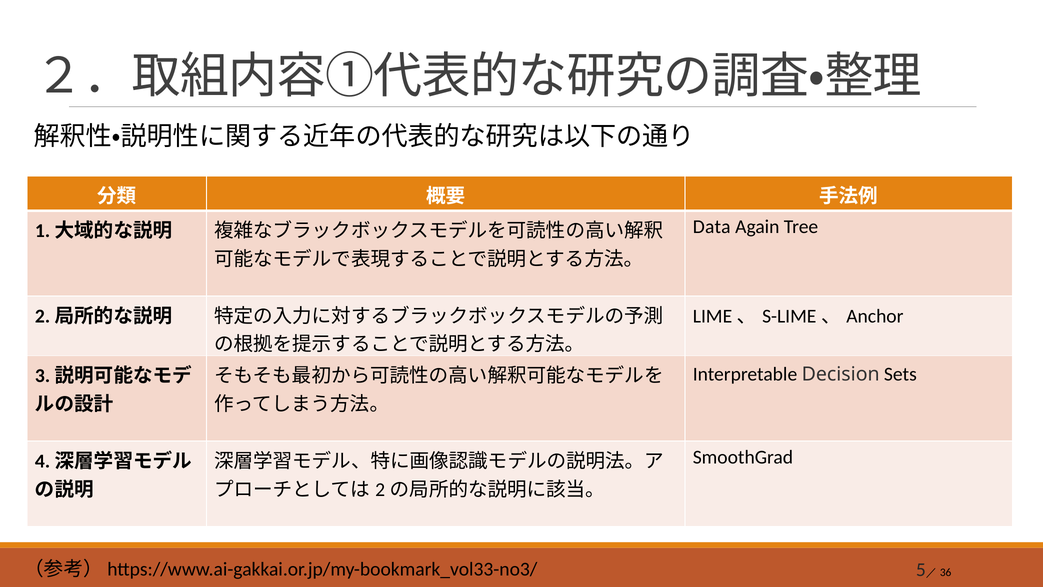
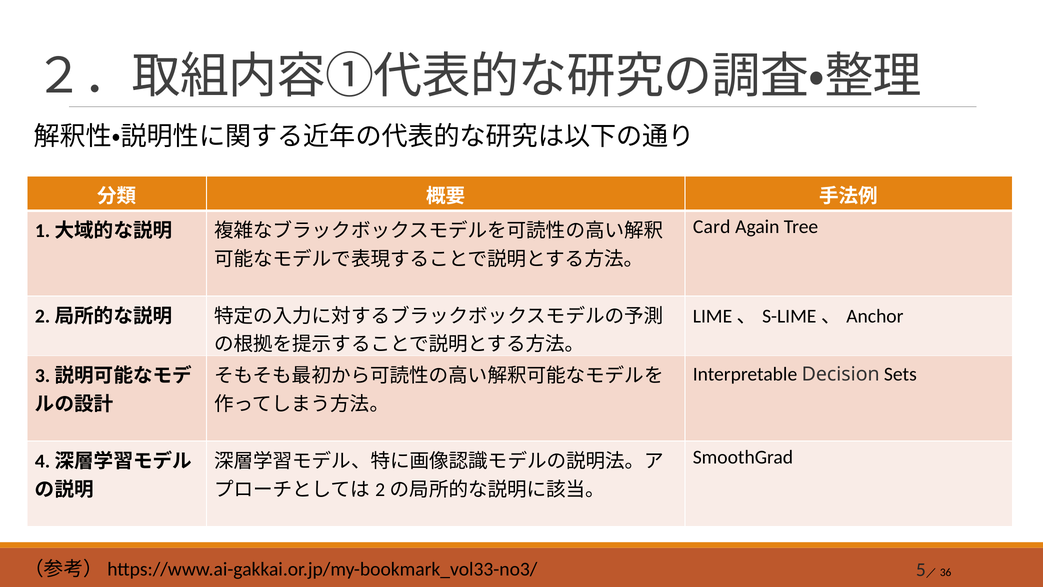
Data: Data -> Card (712, 227)
